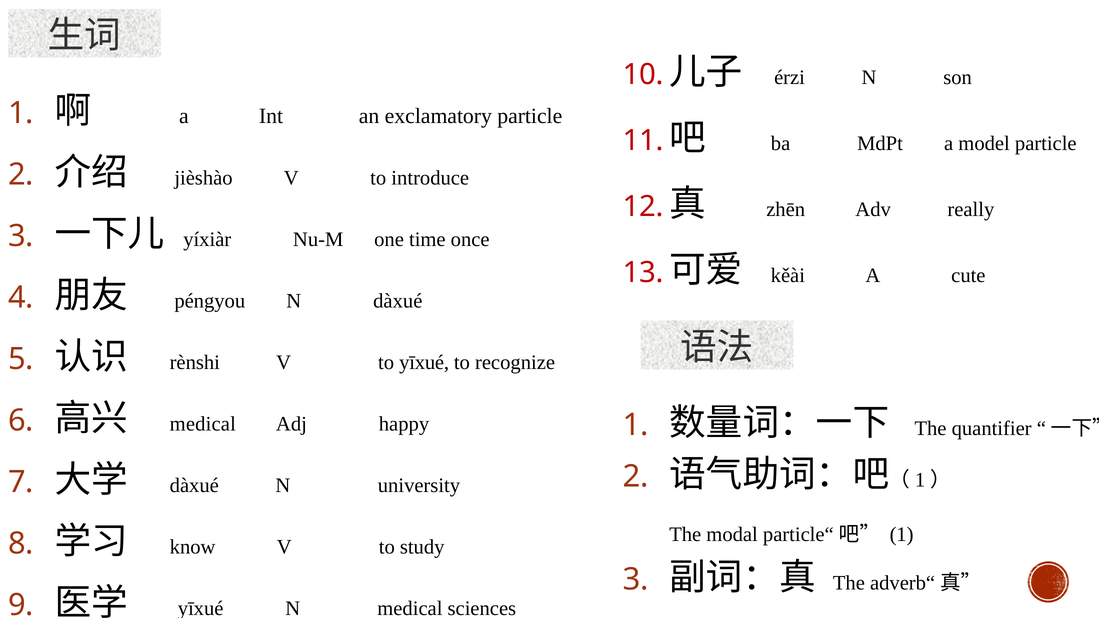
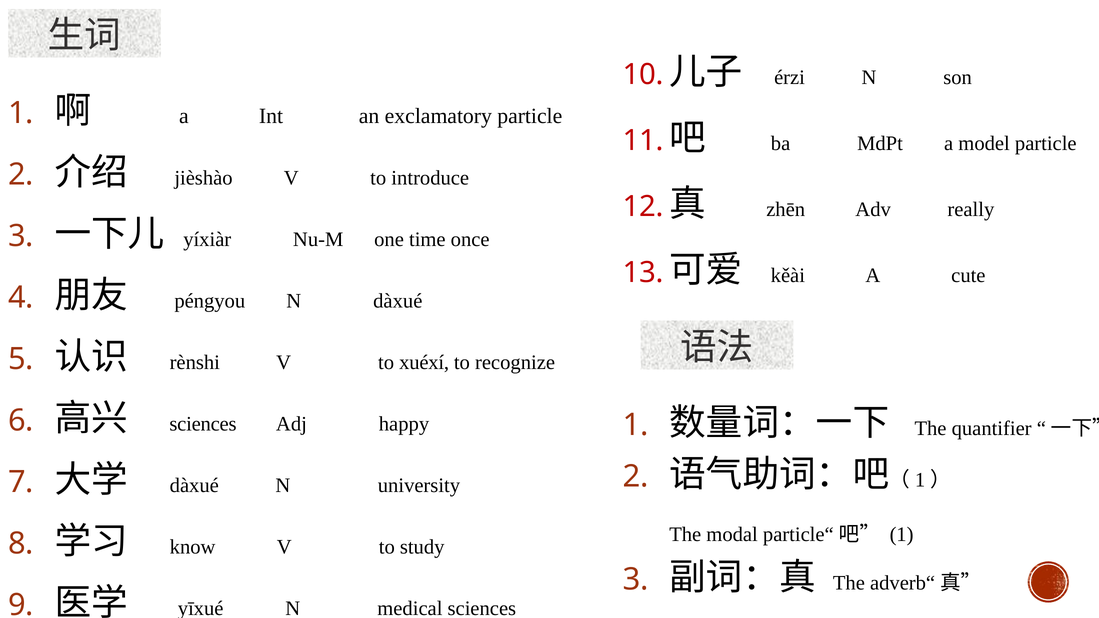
to yīxué: yīxué -> xuéxí (424, 362)
medical: medical -> sciences (203, 424)
